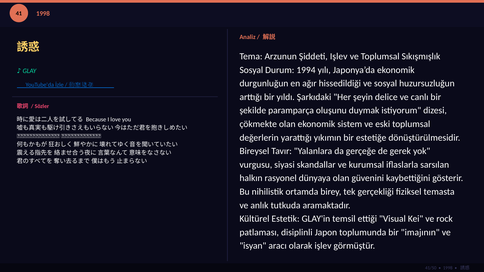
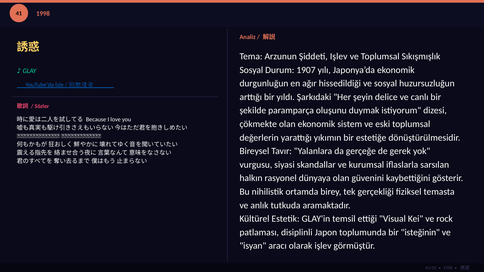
1994: 1994 -> 1907 (306, 70)
imajının: imajının -> isteğinin (420, 233)
